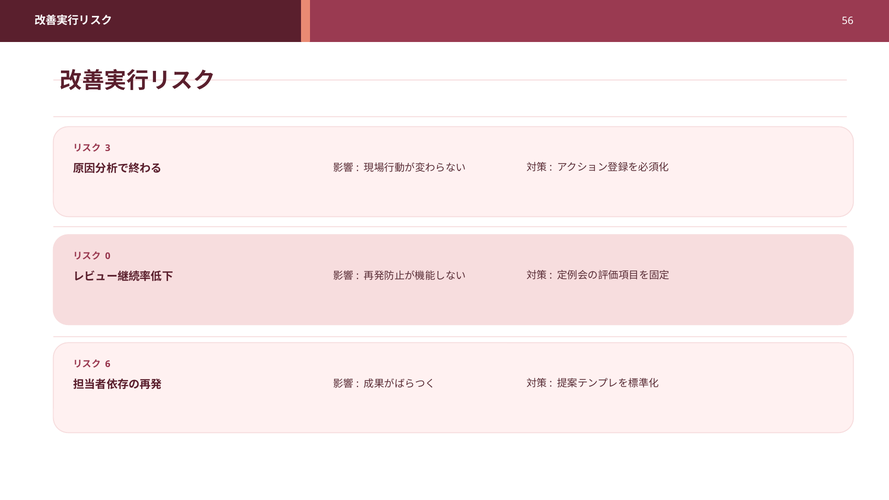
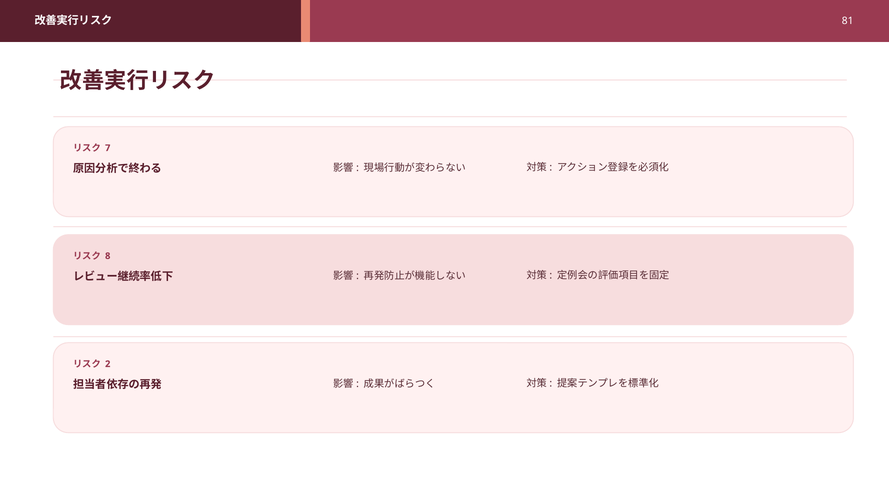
56: 56 -> 81 (848, 21)
3: 3 -> 7 (108, 148)
0: 0 -> 8 (108, 256)
6: 6 -> 2 (108, 364)
